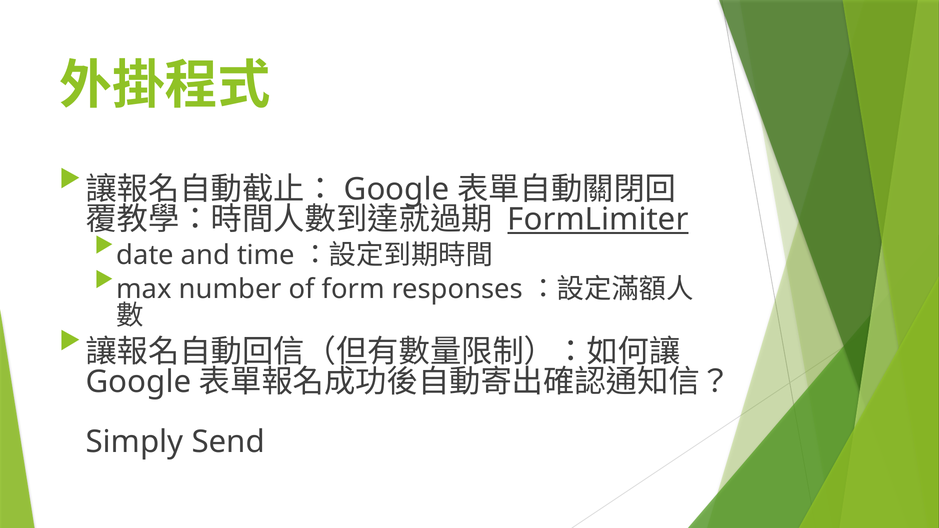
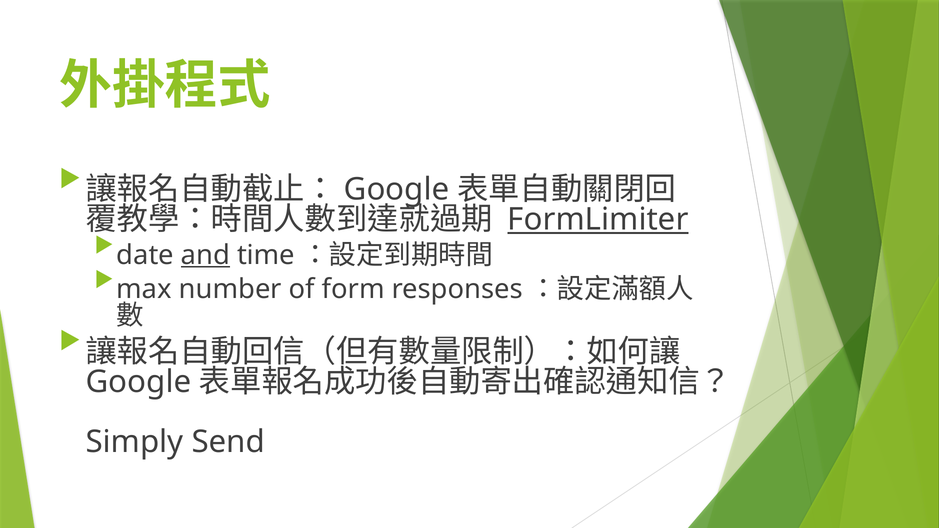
and underline: none -> present (205, 255)
